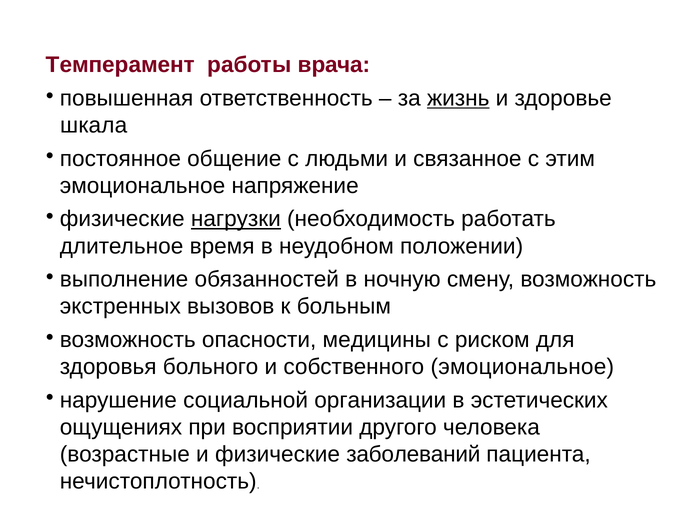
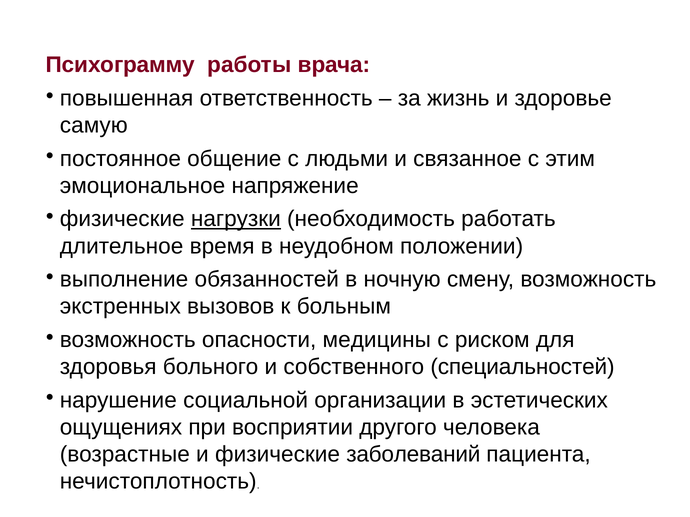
Темперамент: Темперамент -> Психограмму (120, 65)
жизнь underline: present -> none (458, 98)
шкала: шкала -> самую (94, 125)
собственного эмоциональное: эмоциональное -> специальностей (522, 367)
